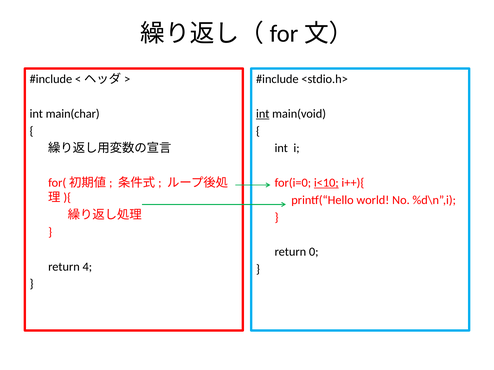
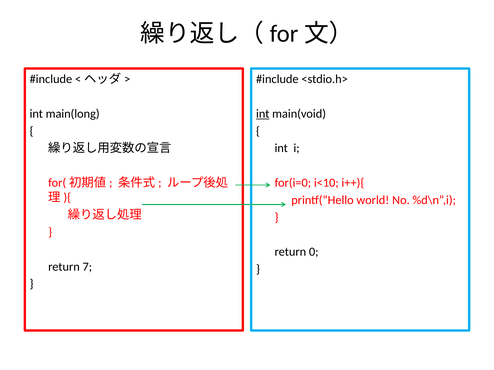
main(char: main(char -> main(long (73, 114)
i<10 underline: present -> none (326, 183)
4: 4 -> 7 (87, 267)
